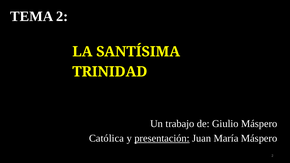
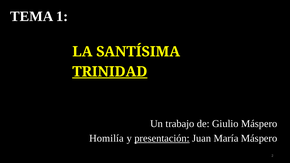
TEMA 2: 2 -> 1 (62, 16)
TRINIDAD underline: none -> present (110, 72)
Católica: Católica -> Homilía (106, 138)
